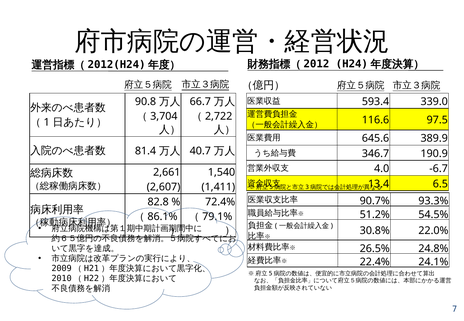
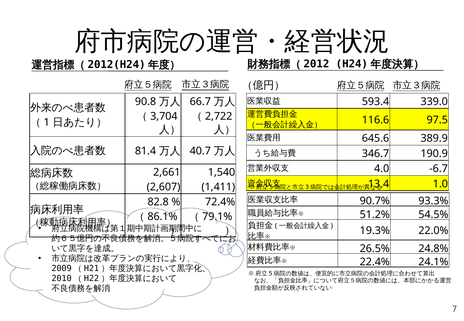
6.5: 6.5 -> 1.0 (440, 184)
30.8%: 30.8% -> 19.3% (375, 231)
